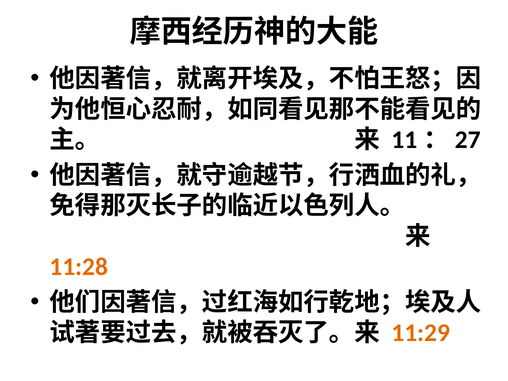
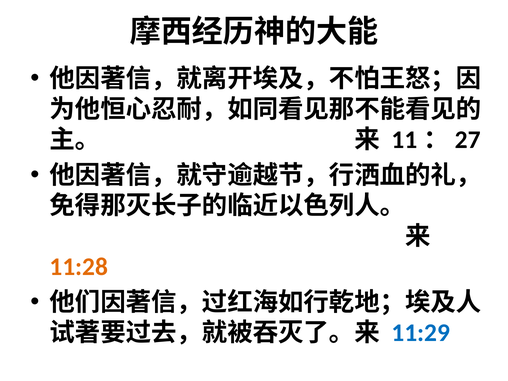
11:29 colour: orange -> blue (421, 333)
